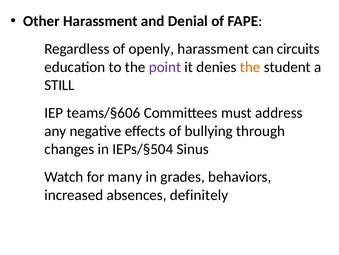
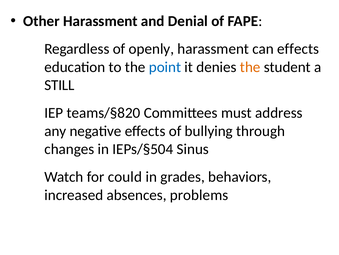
can circuits: circuits -> effects (298, 49)
point colour: purple -> blue (165, 67)
teams/§606: teams/§606 -> teams/§820 (103, 113)
many: many -> could (125, 176)
definitely: definitely -> problems (199, 195)
